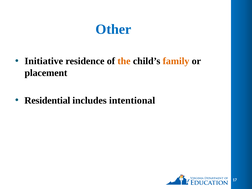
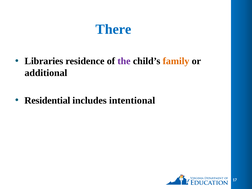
Other: Other -> There (113, 29)
Initiative: Initiative -> Libraries (44, 61)
the colour: orange -> purple (124, 61)
placement: placement -> additional (46, 73)
